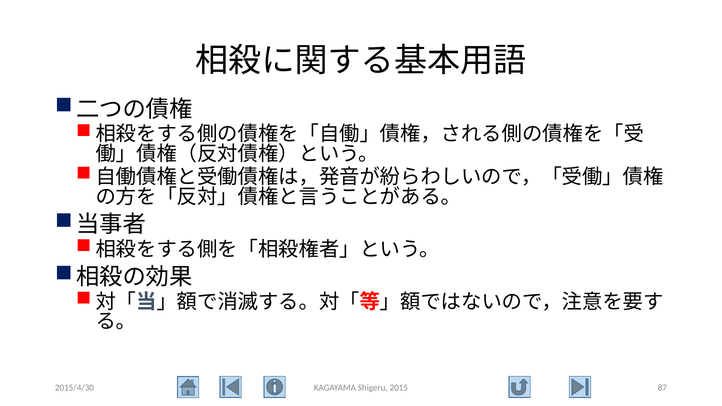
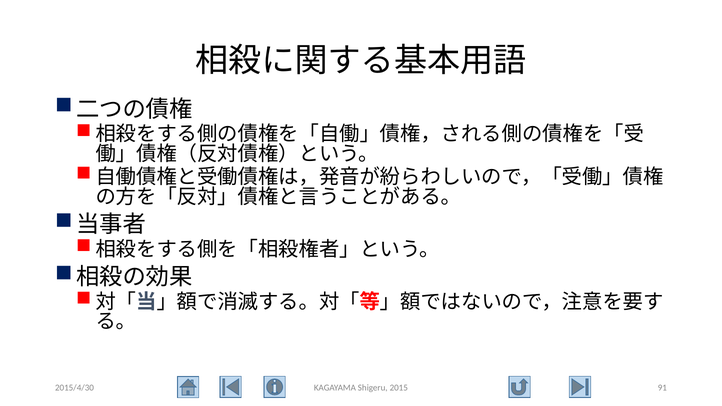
87: 87 -> 91 (662, 388)
